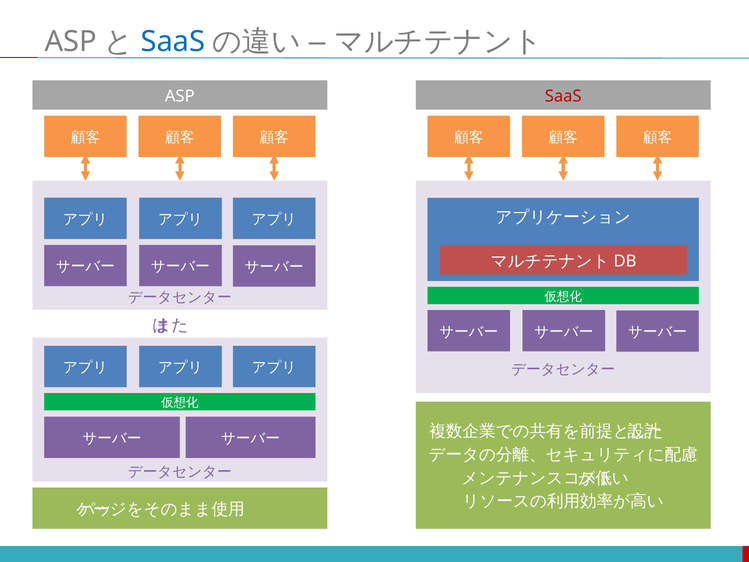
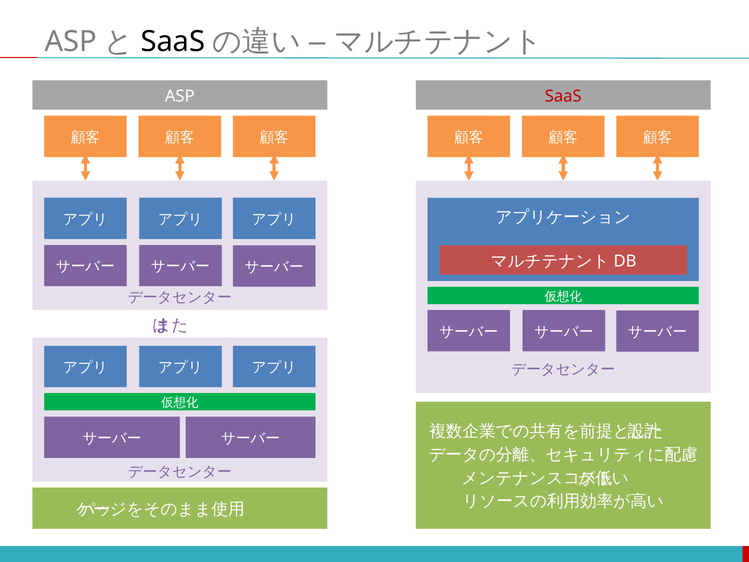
SaaS colour: blue -> black (173, 42)
